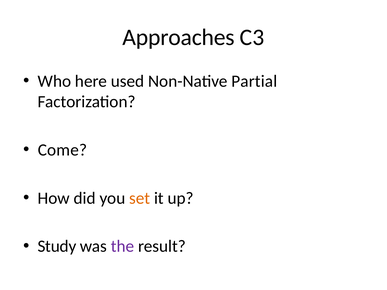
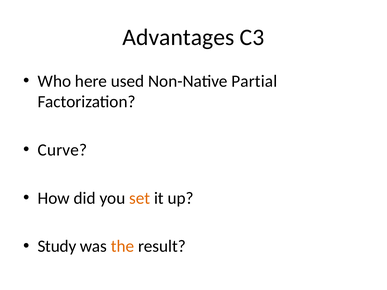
Approaches: Approaches -> Advantages (178, 37)
Come: Come -> Curve (62, 150)
the colour: purple -> orange (122, 246)
